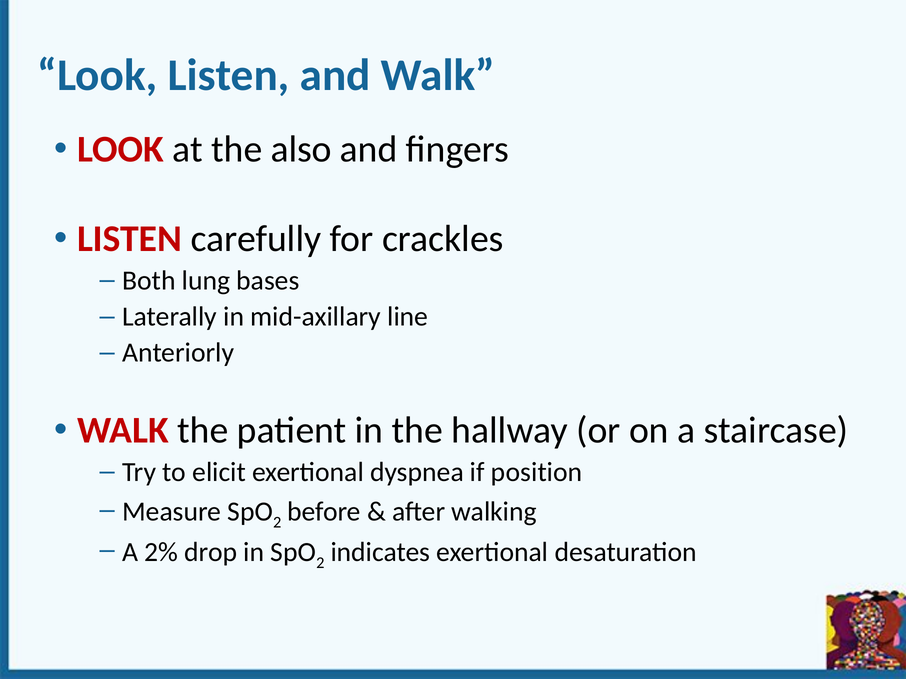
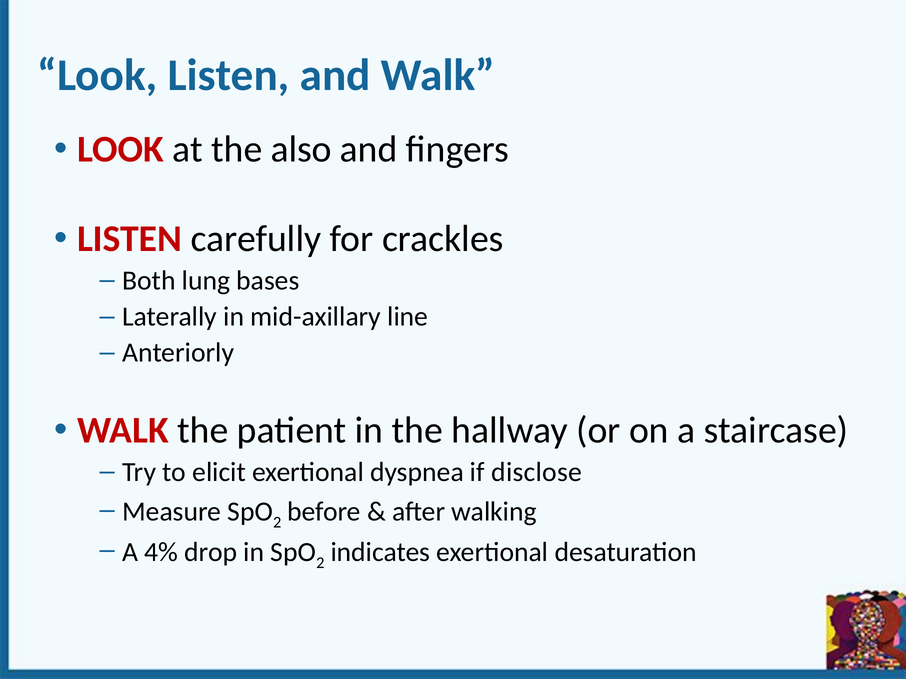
position: position -> disclose (537, 472)
2%: 2% -> 4% (161, 552)
